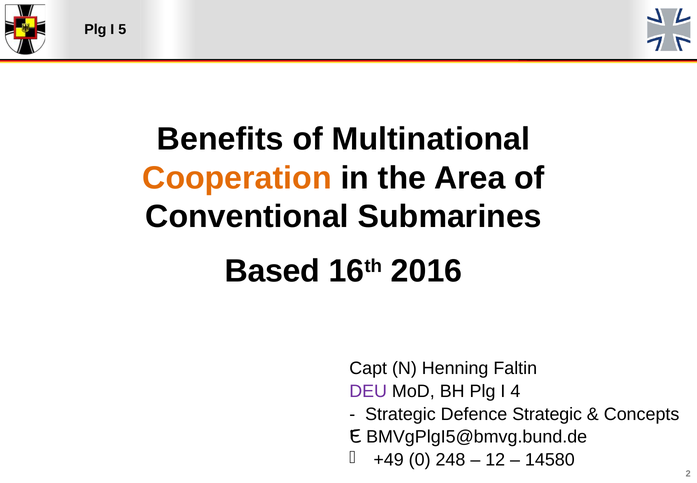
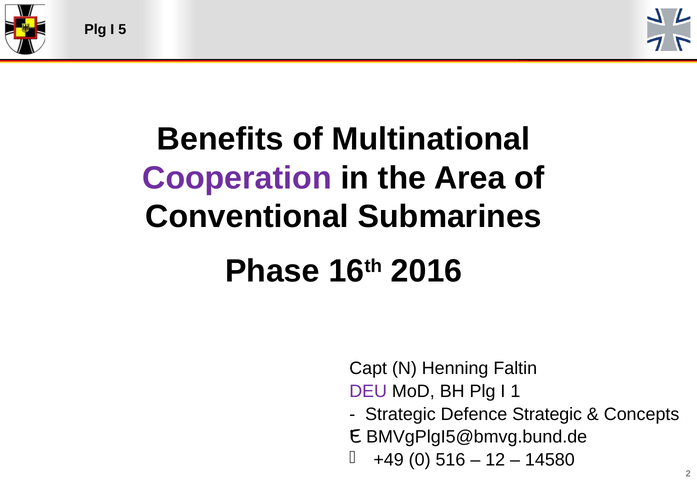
Cooperation colour: orange -> purple (237, 178)
Based: Based -> Phase (272, 271)
4: 4 -> 1 (515, 391)
248: 248 -> 516 (450, 459)
